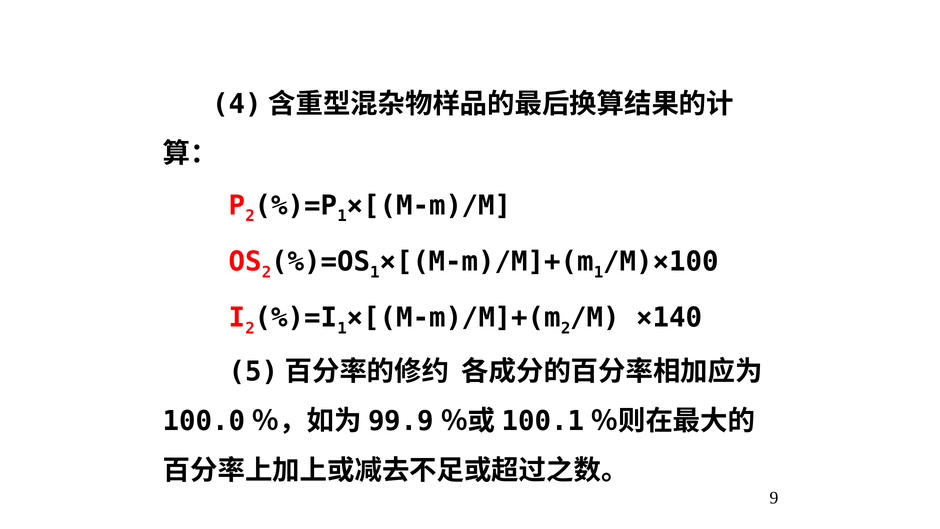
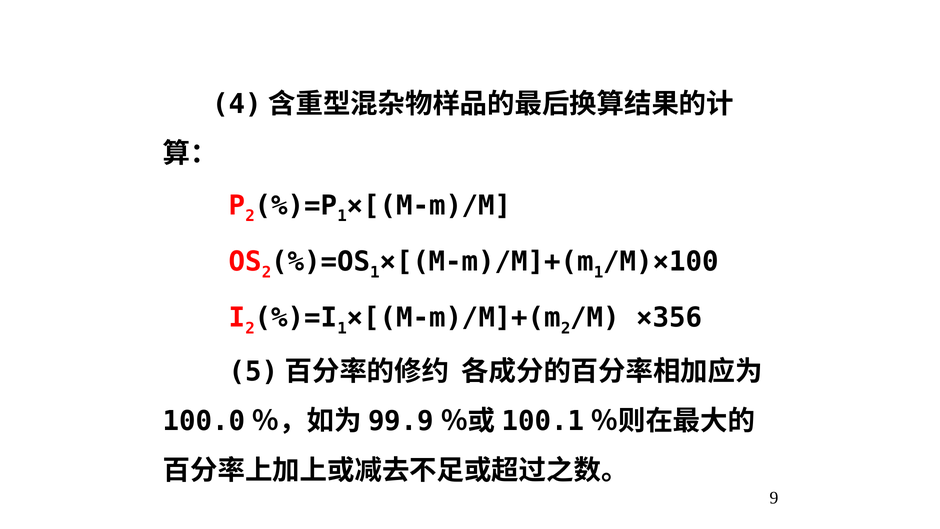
×140: ×140 -> ×356 (669, 318)
